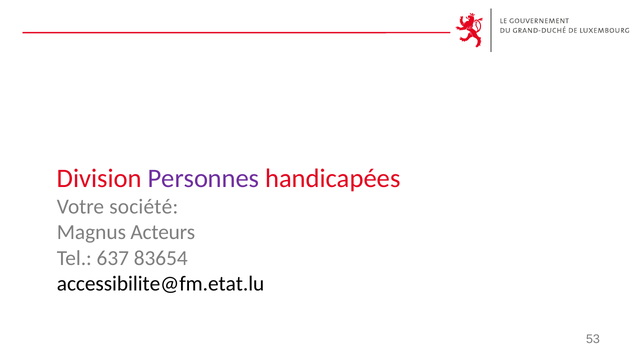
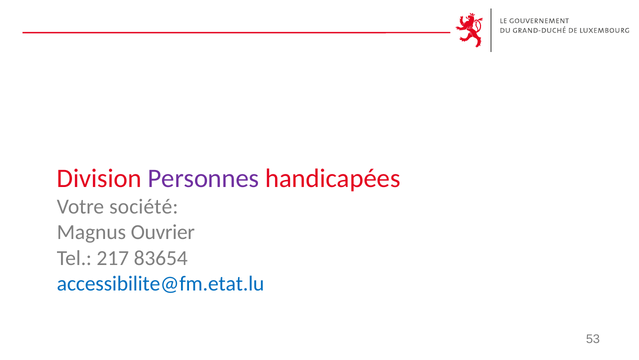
Acteurs: Acteurs -> Ouvrier (163, 232)
637: 637 -> 217 (113, 258)
accessibilite@fm.etat.lu colour: black -> blue (161, 283)
